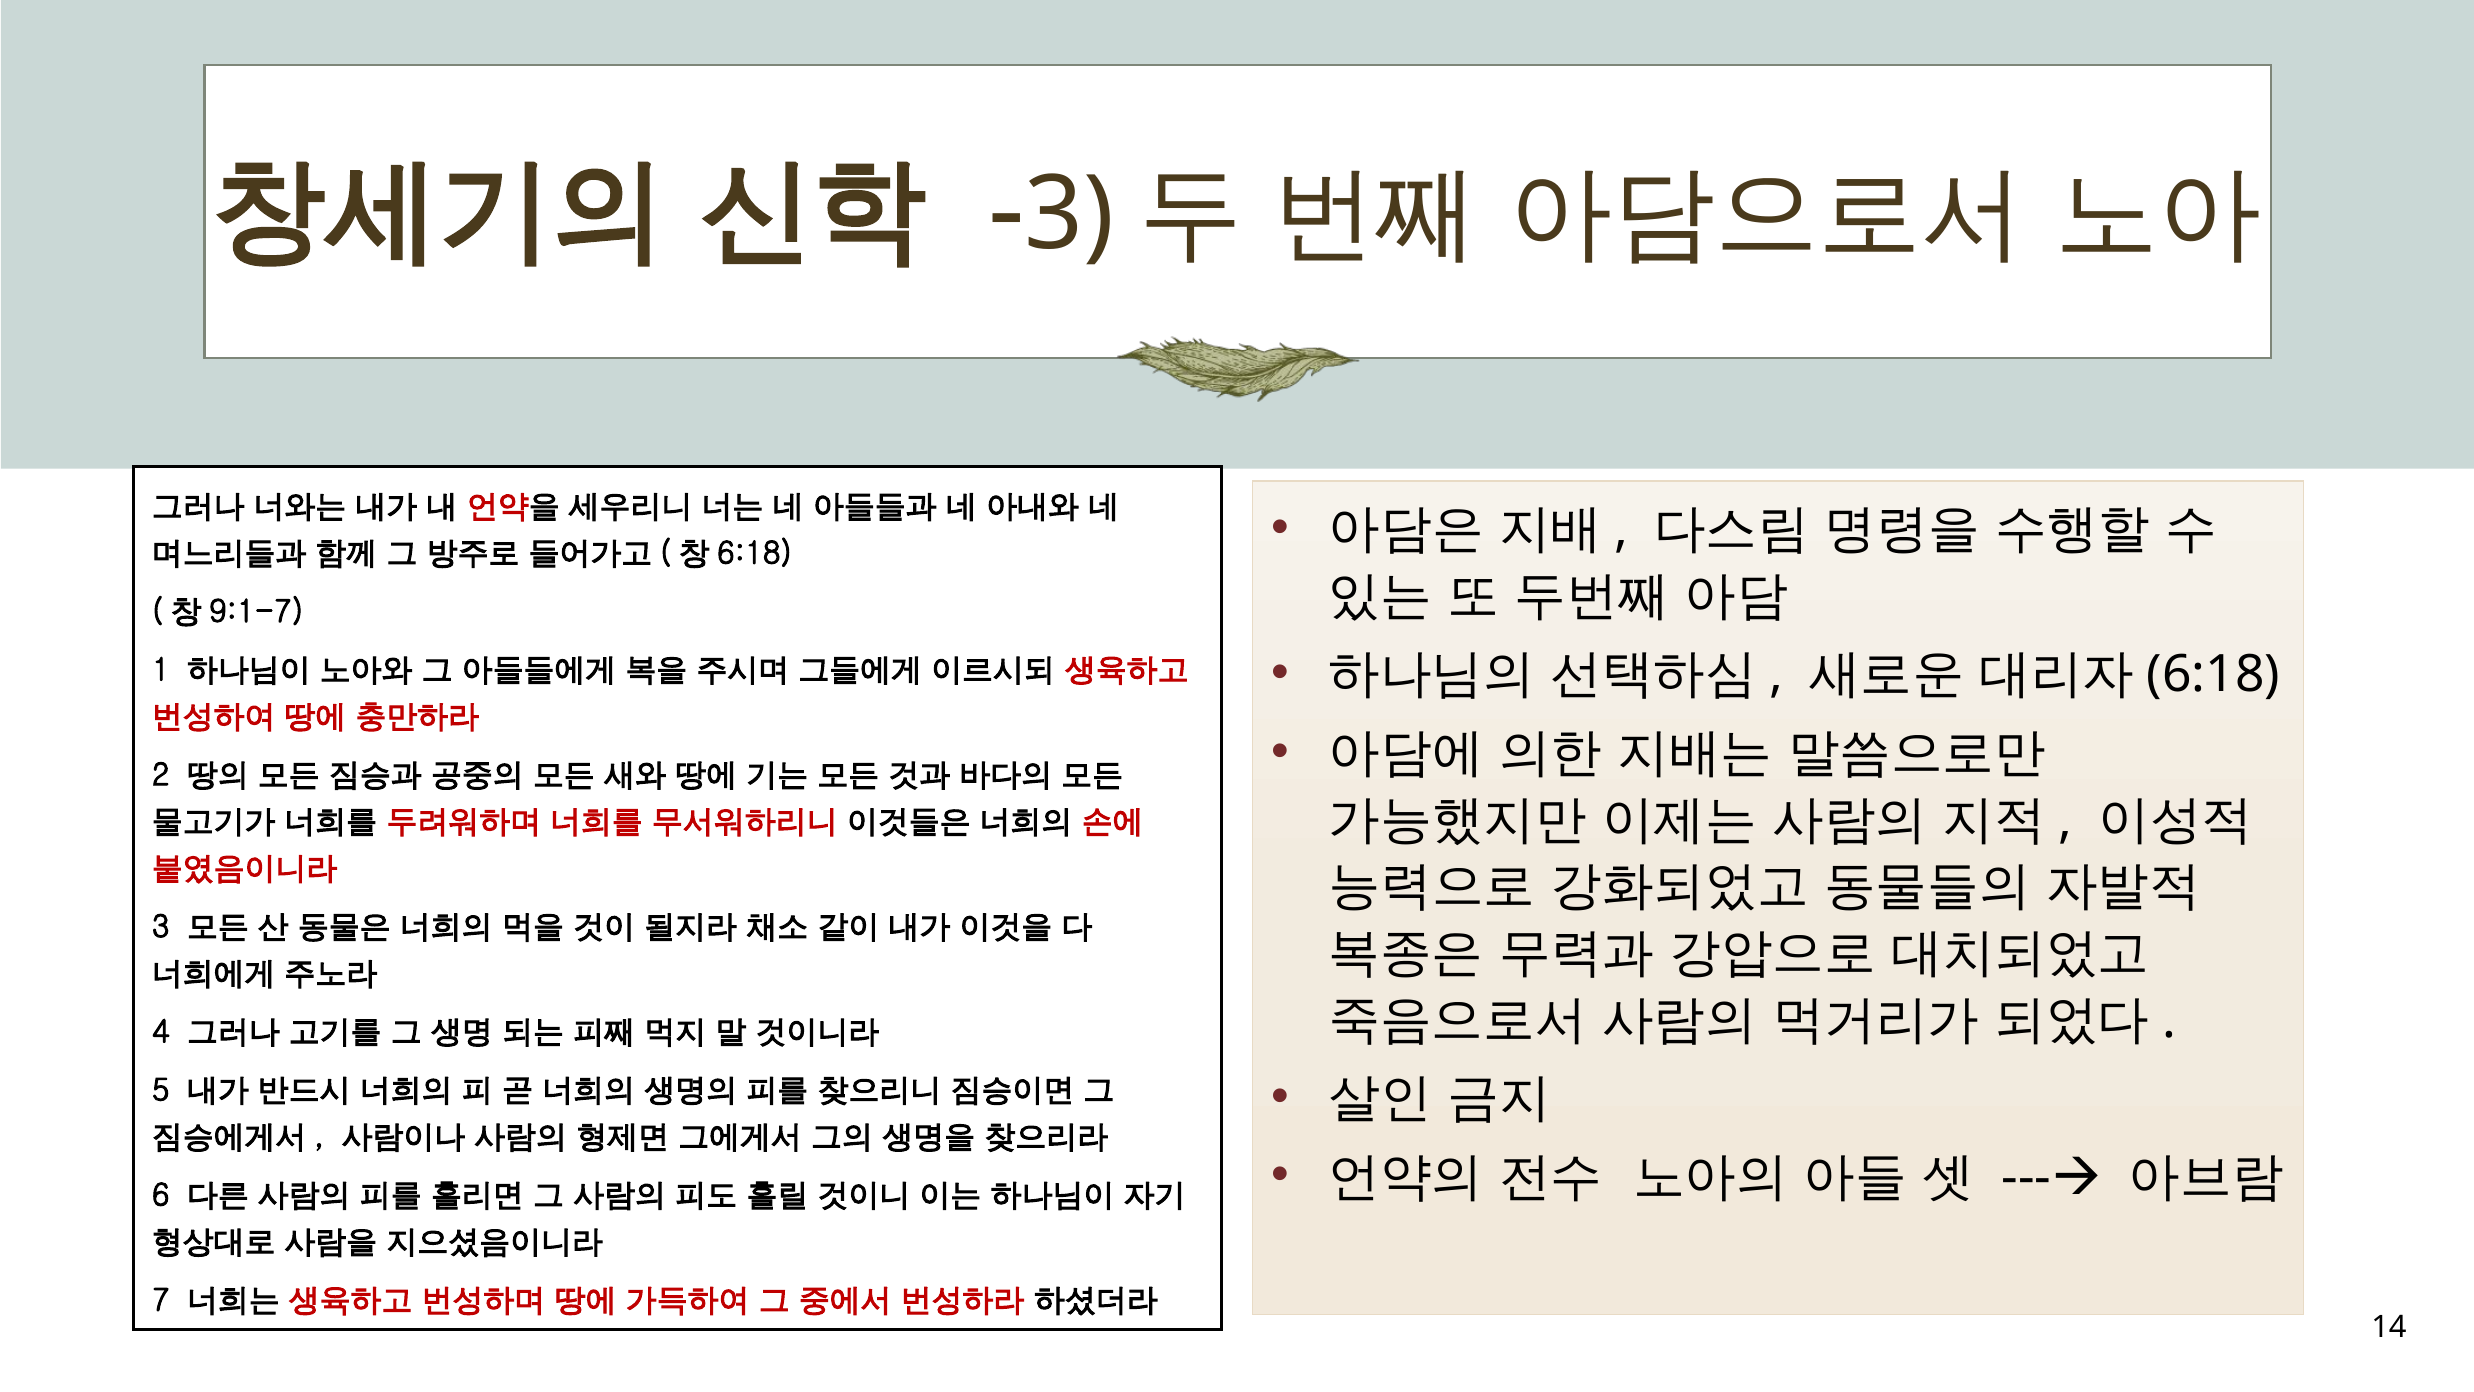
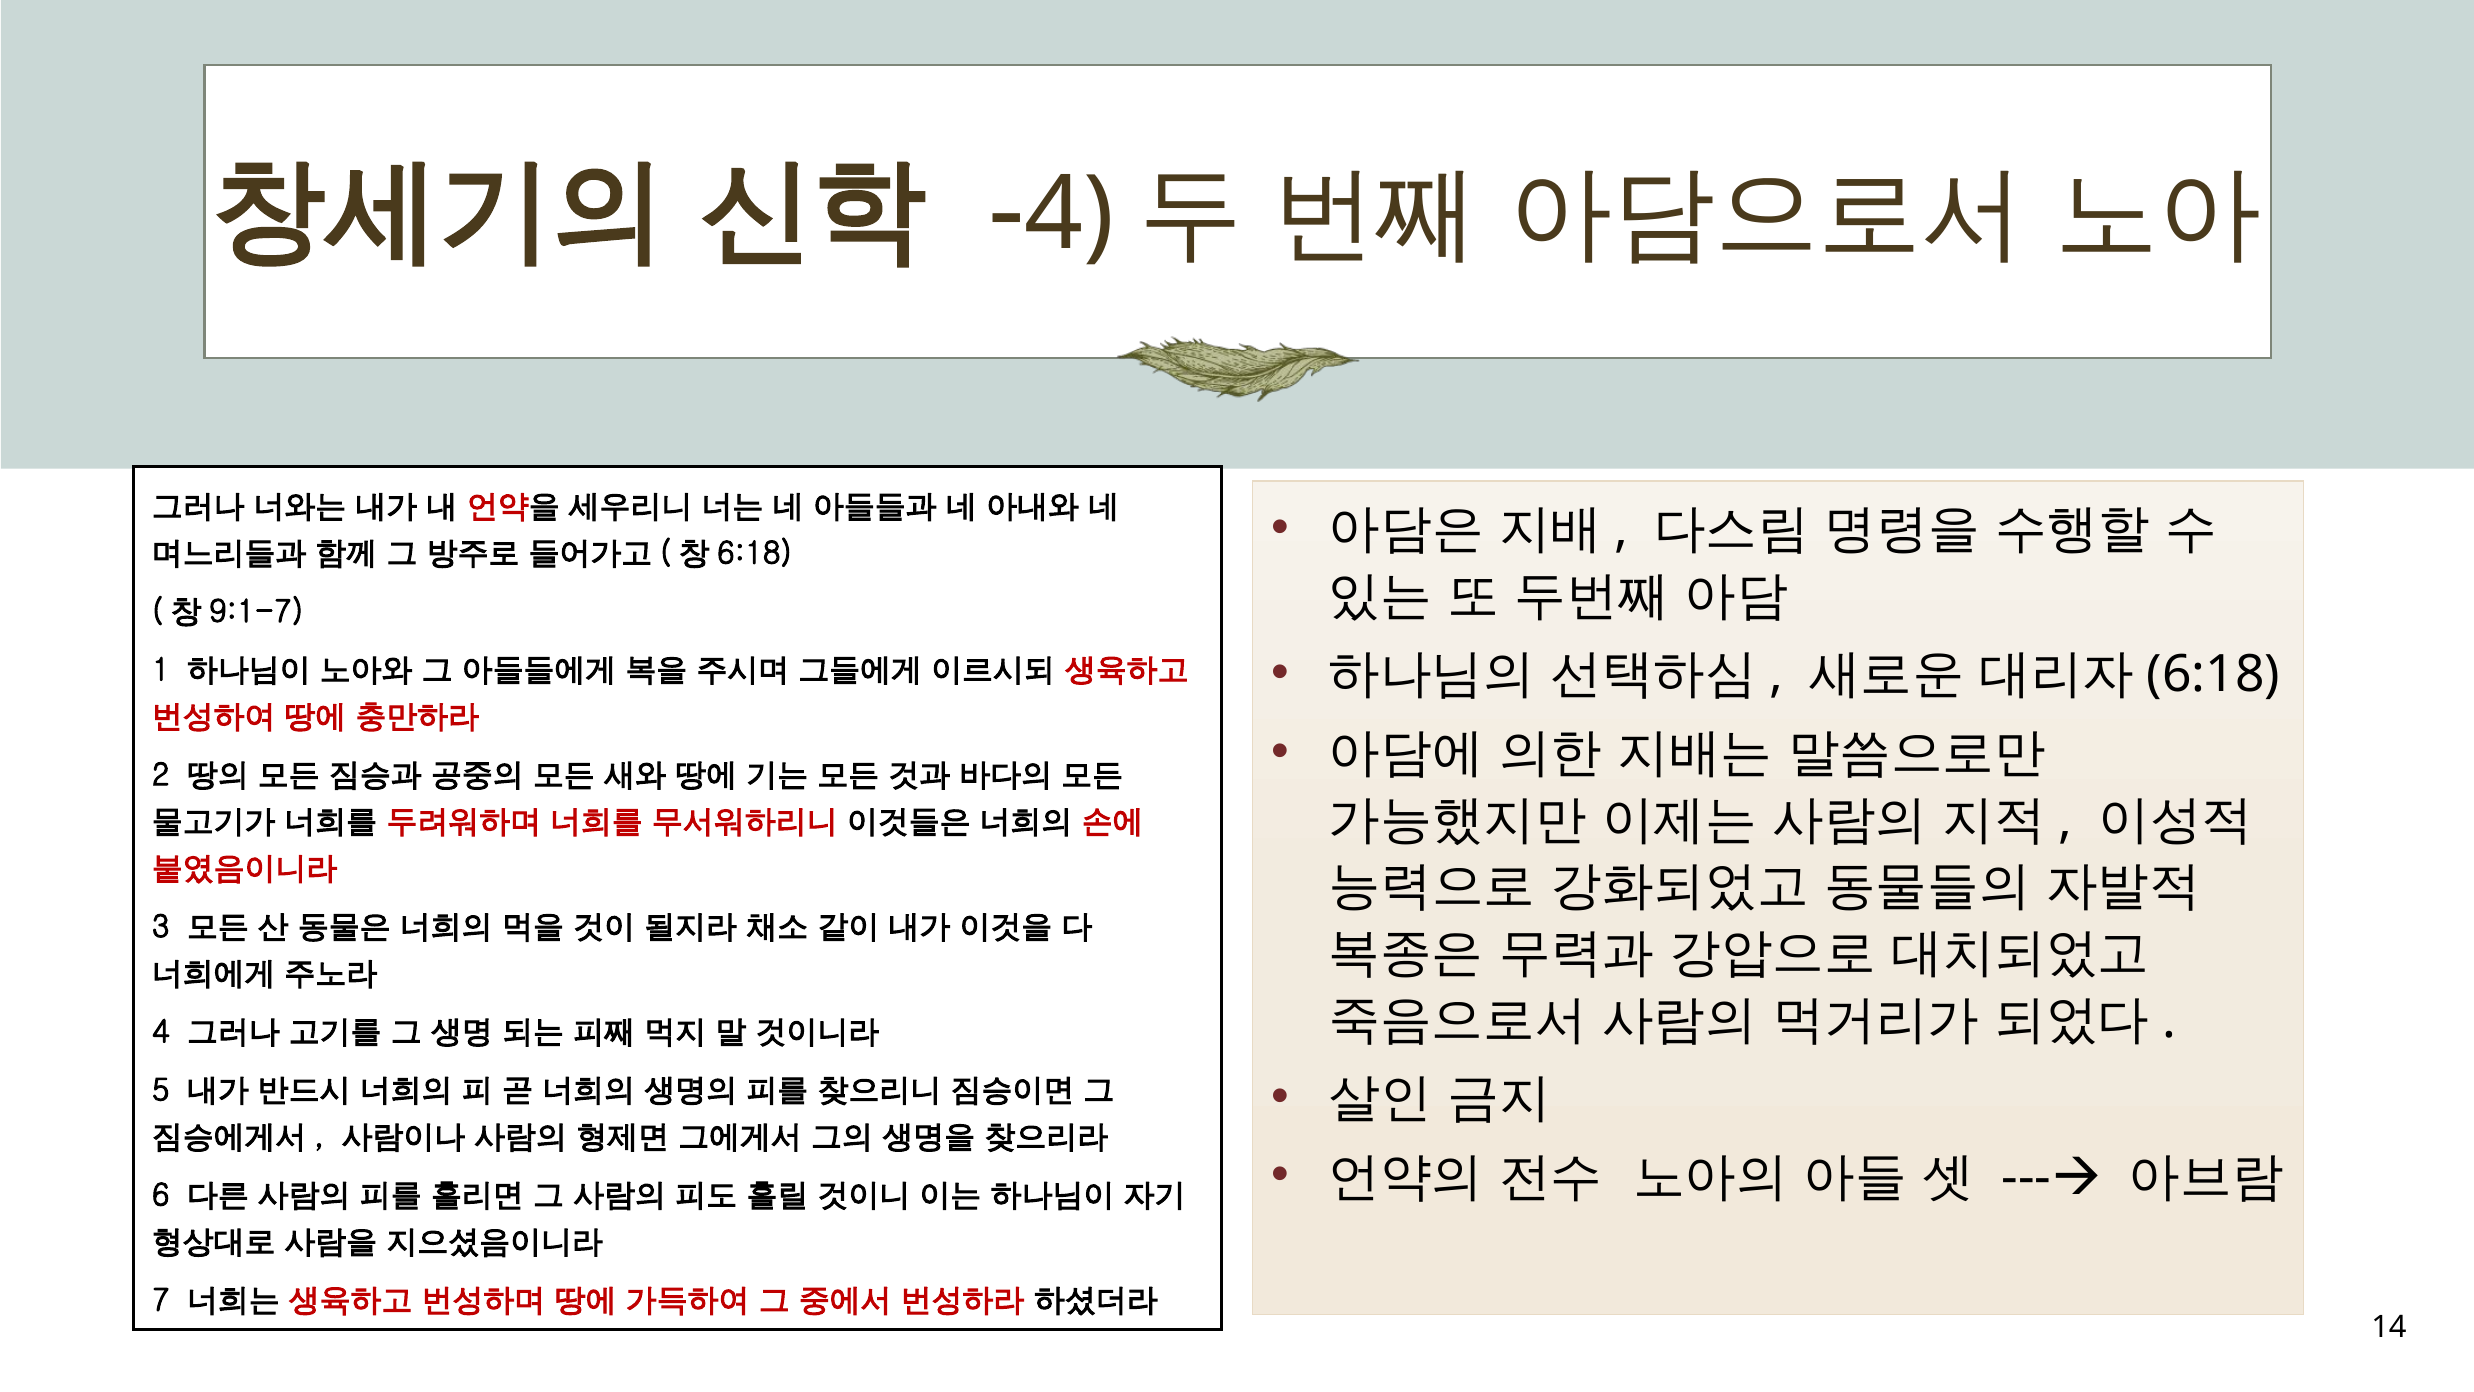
3: 3 -> 4 (1070, 214)
